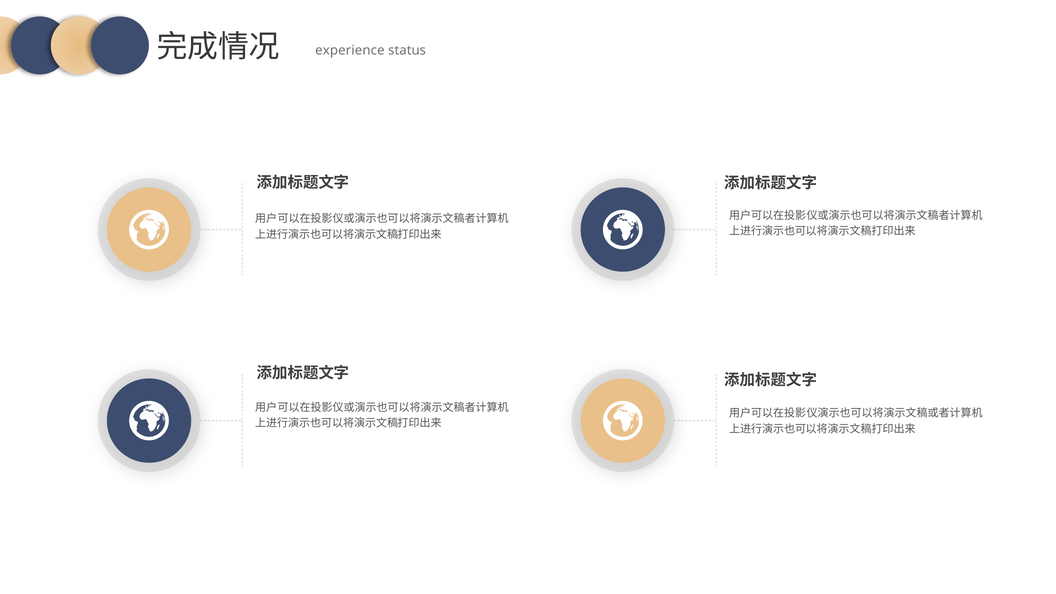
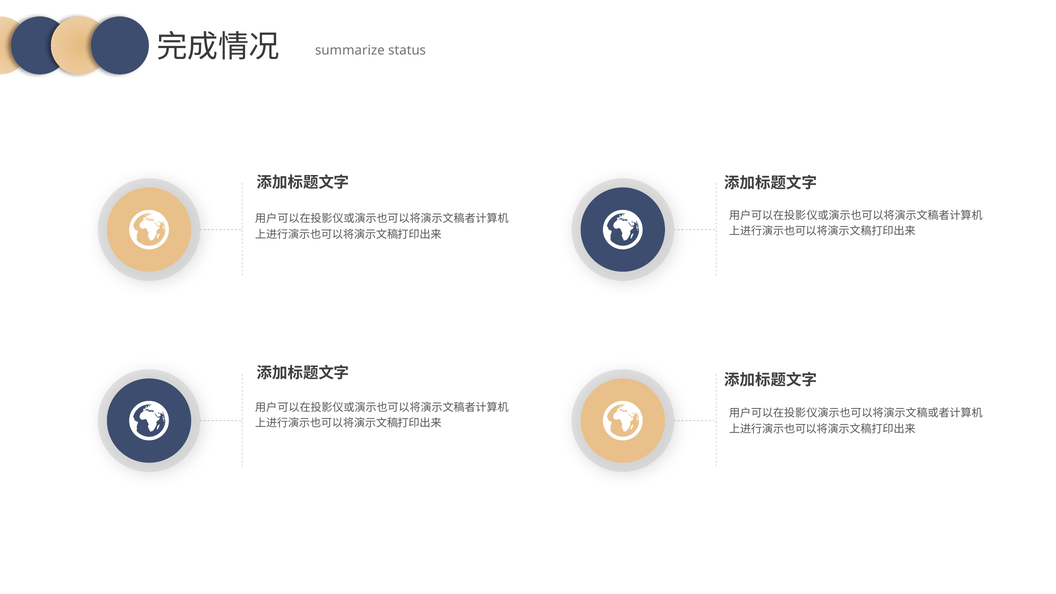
experience: experience -> summarize (350, 50)
